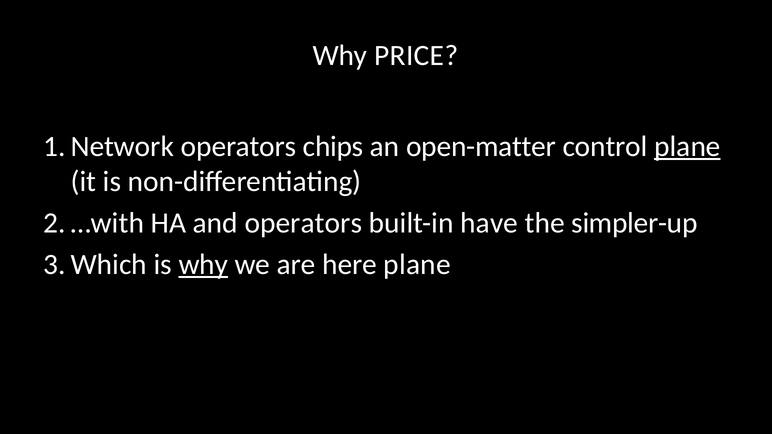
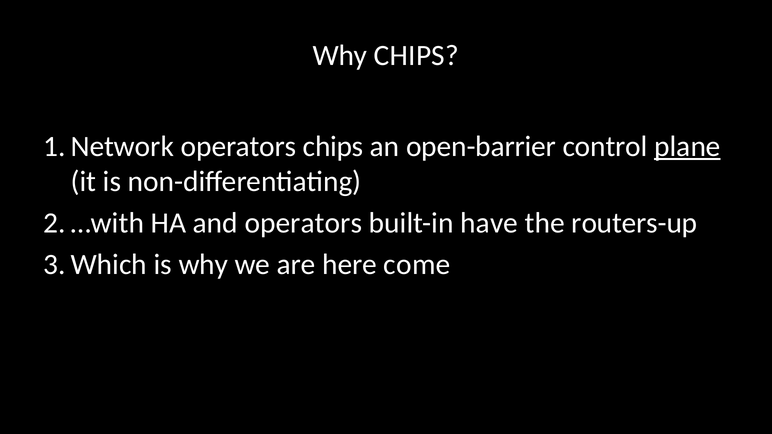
Why PRICE: PRICE -> CHIPS (416, 56)
open-matter: open-matter -> open-barrier (481, 146)
simpler-up: simpler-up -> routers-up (634, 223)
why underline: present -> none (203, 264)
here plane: plane -> come (417, 264)
